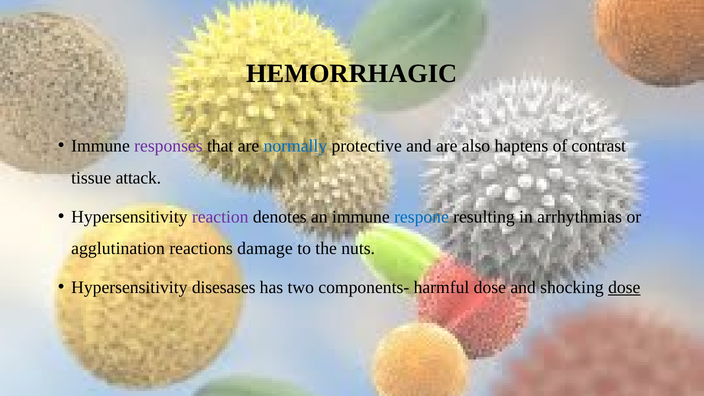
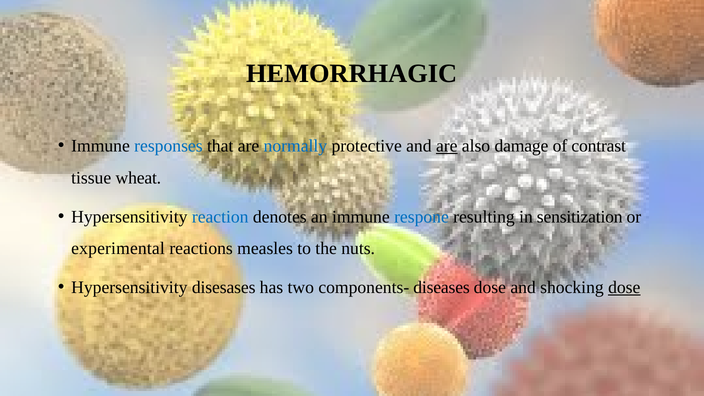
responses colour: purple -> blue (168, 146)
are underline: none -> present (447, 146)
haptens: haptens -> damage (521, 146)
attack: attack -> wheat (138, 178)
reaction colour: purple -> blue (220, 217)
arrhythmias: arrhythmias -> sensitization (580, 217)
agglutination: agglutination -> experimental (118, 248)
damage: damage -> measles (265, 248)
harmful: harmful -> diseases (442, 287)
